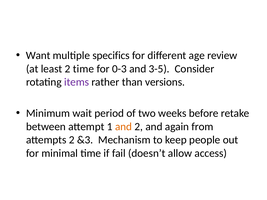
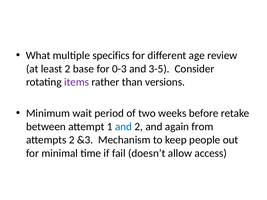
Want: Want -> What (38, 56)
2 time: time -> base (83, 69)
and colour: orange -> blue (124, 127)
